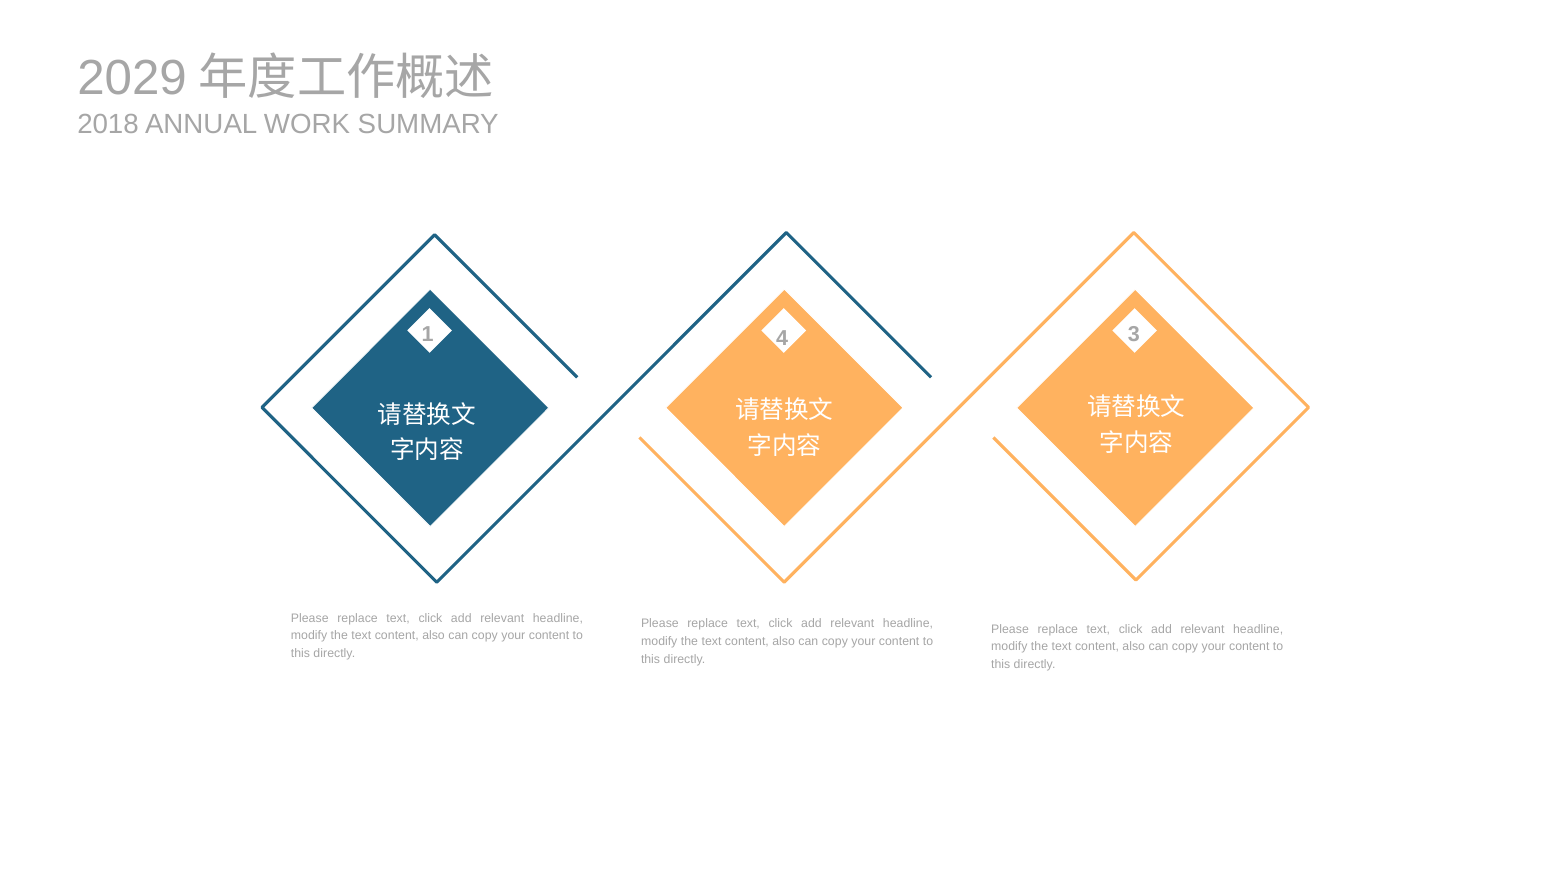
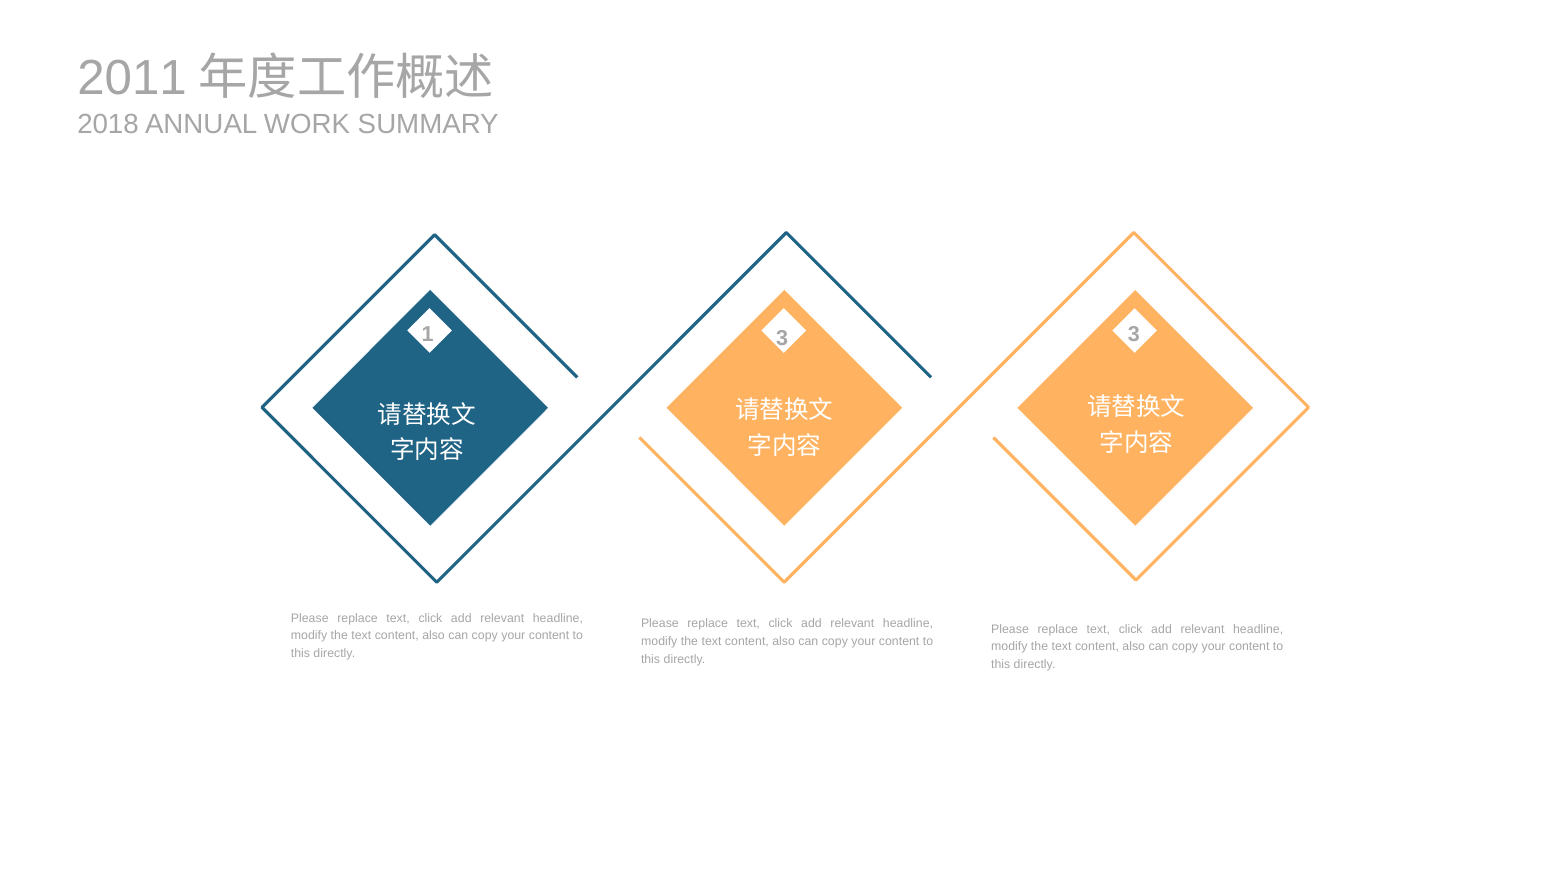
2029: 2029 -> 2011 (132, 79)
1 4: 4 -> 3 (782, 339)
